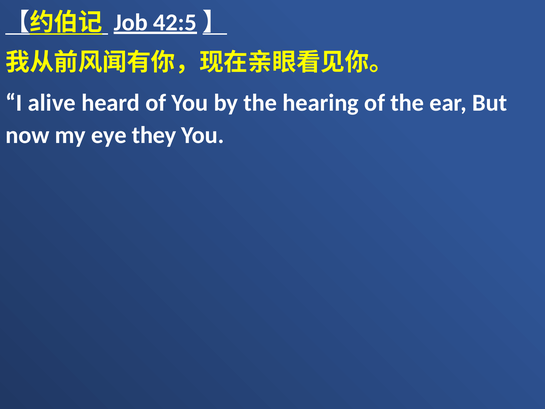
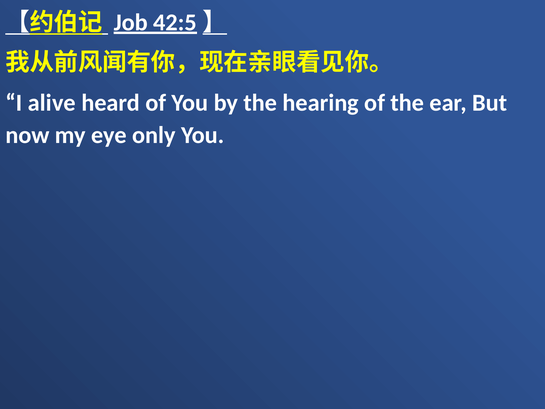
they: they -> only (154, 135)
